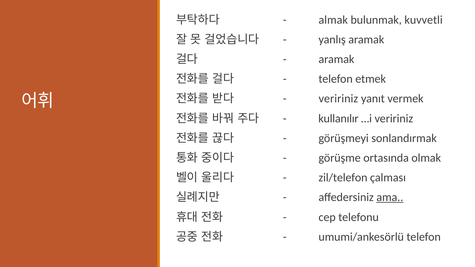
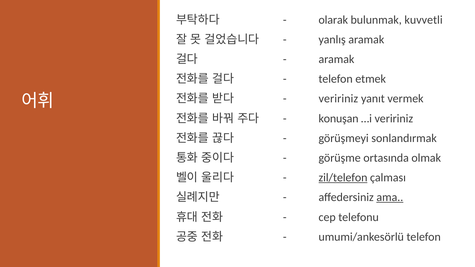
almak: almak -> olarak (333, 20)
kullanılır: kullanılır -> konuşan (339, 119)
zil/telefon underline: none -> present (343, 178)
